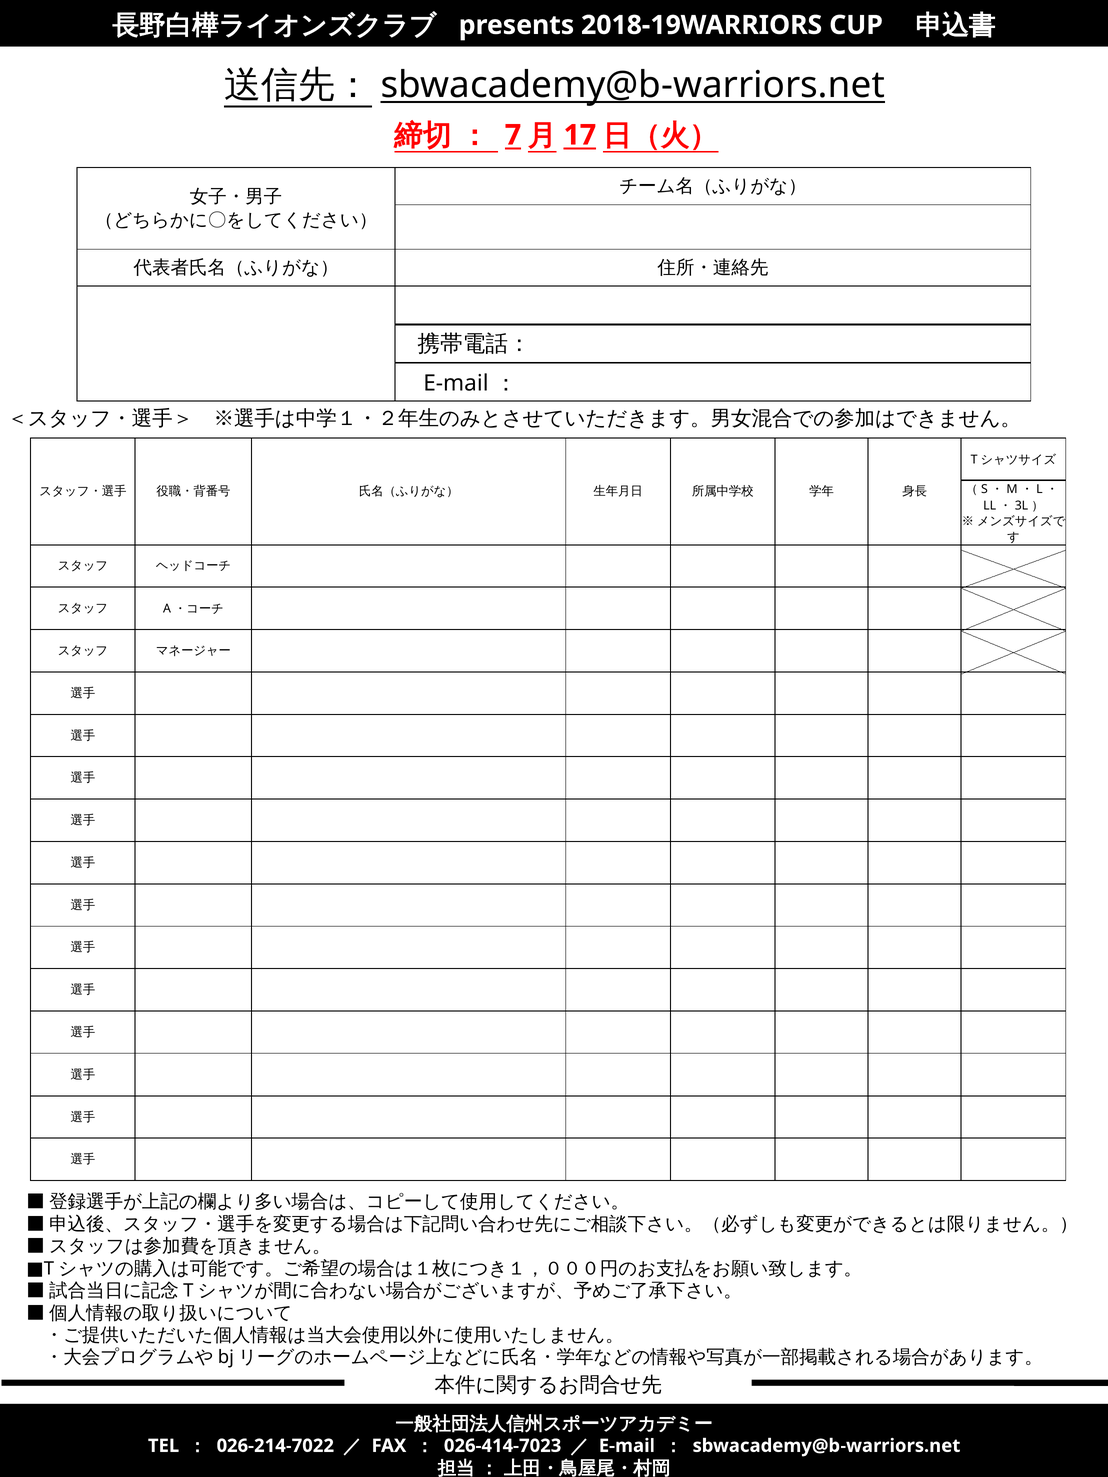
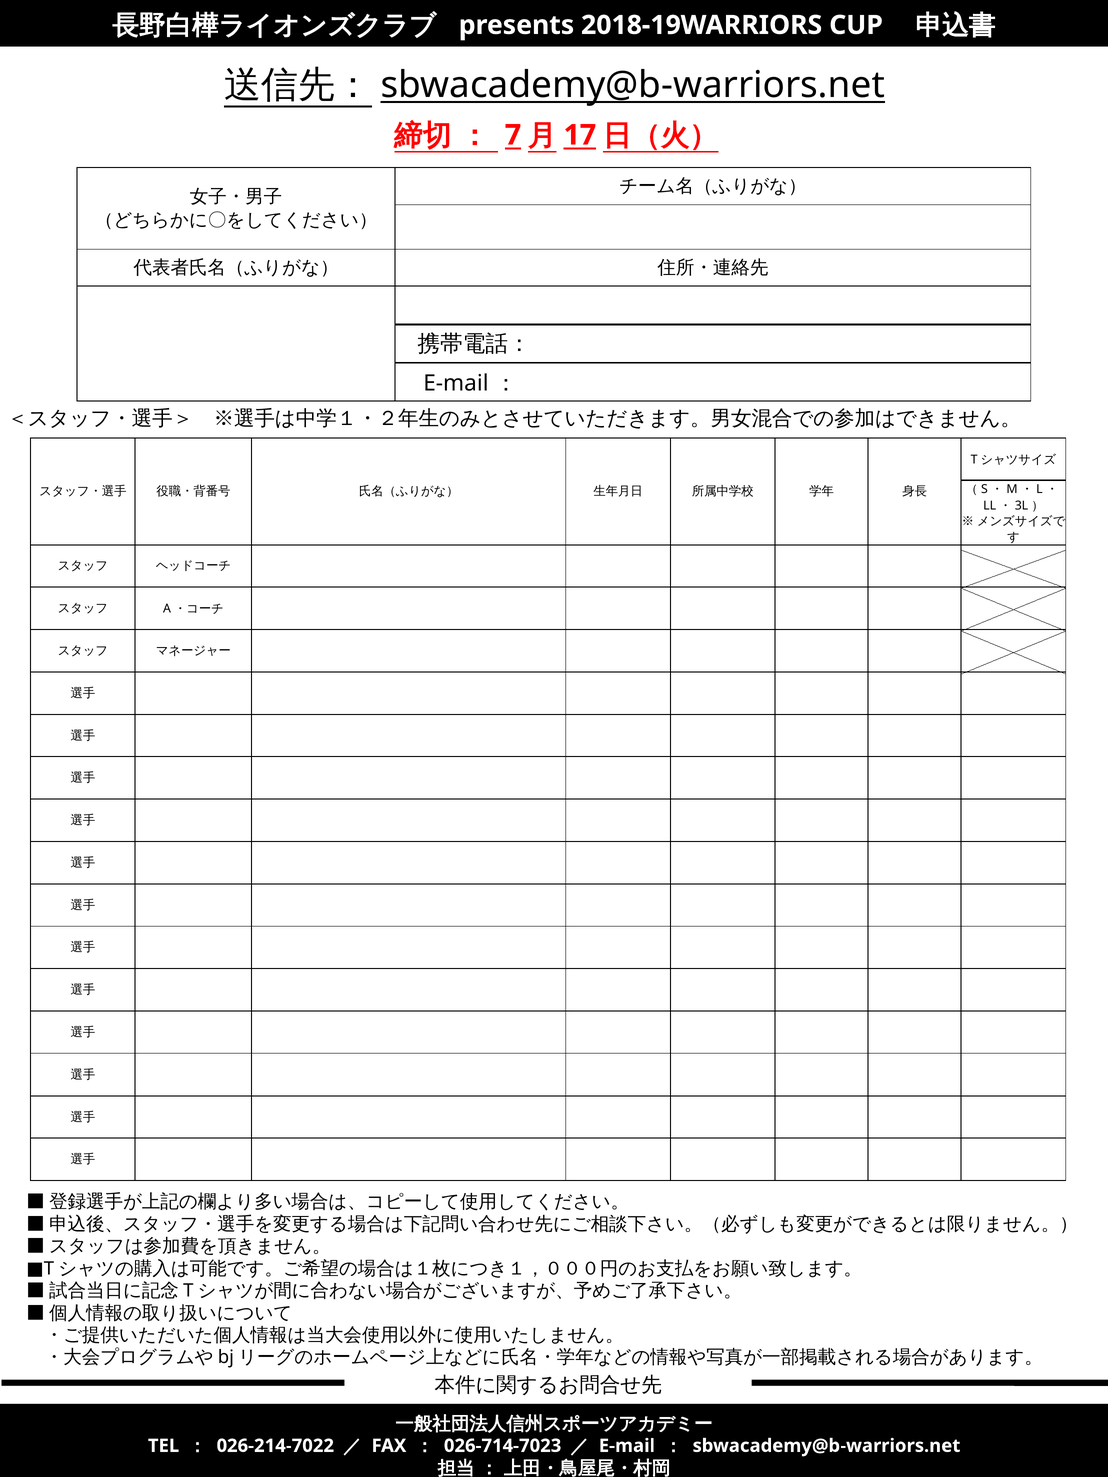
026-414-7023: 026-414-7023 -> 026-714-7023 (503, 1446)
